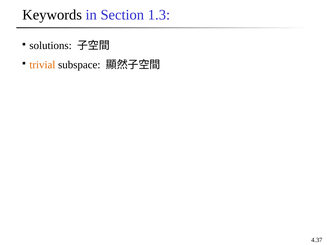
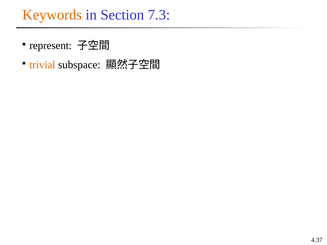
Keywords colour: black -> orange (52, 15)
1.3: 1.3 -> 7.3 (159, 15)
solutions: solutions -> represent (51, 46)
